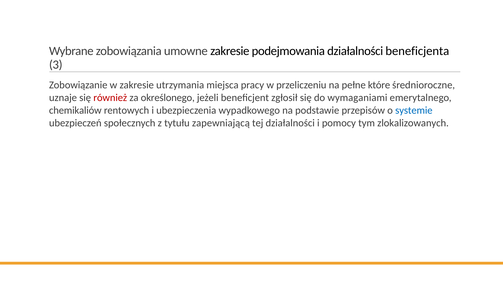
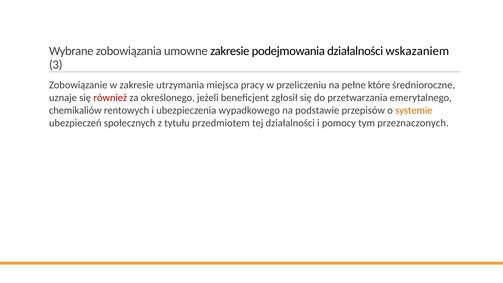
beneficjenta: beneficjenta -> wskazaniem (417, 51)
wymaganiami: wymaganiami -> przetwarzania (357, 98)
systemie colour: blue -> orange (414, 110)
zapewniającą: zapewniającą -> przedmiotem (221, 123)
zlokalizowanych: zlokalizowanych -> przeznaczonych (413, 123)
